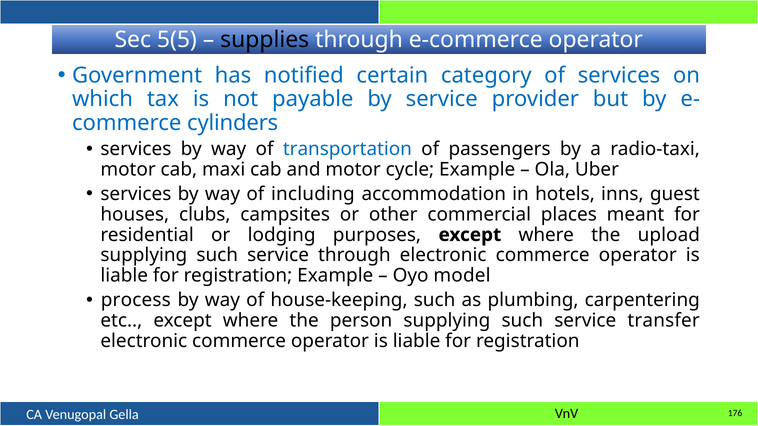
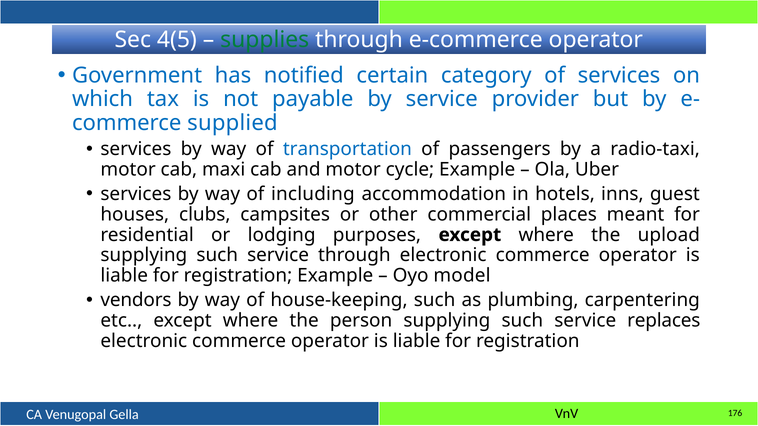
5(5: 5(5 -> 4(5 (177, 40)
supplies colour: black -> green (265, 40)
cylinders: cylinders -> supplied (232, 123)
process: process -> vendors (136, 300)
transfer: transfer -> replaces (664, 321)
